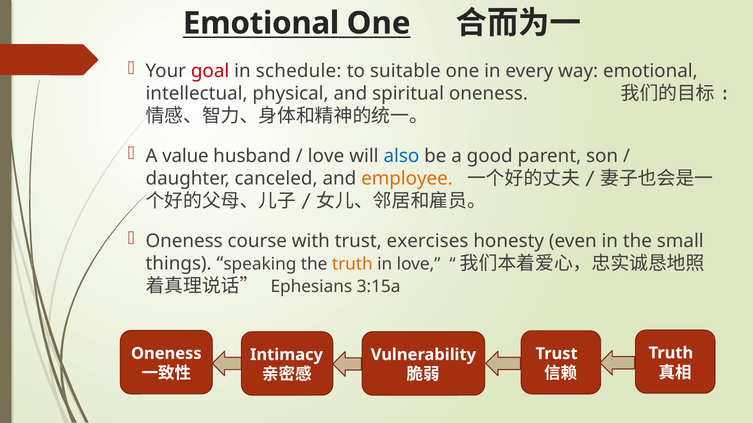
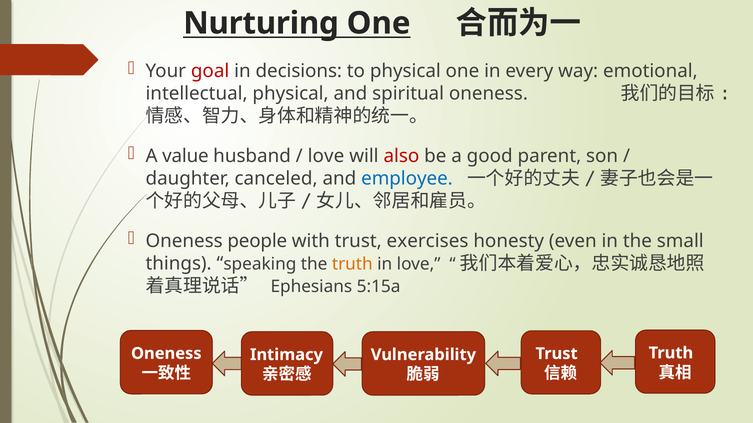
Emotional: Emotional -> Nurturing (261, 23)
schedule: schedule -> decisions (299, 71)
to suitable: suitable -> physical (405, 71)
also colour: blue -> red (401, 156)
employee colour: orange -> blue (407, 179)
course: course -> people (257, 241)
3:15a: 3:15a -> 5:15a (379, 287)
